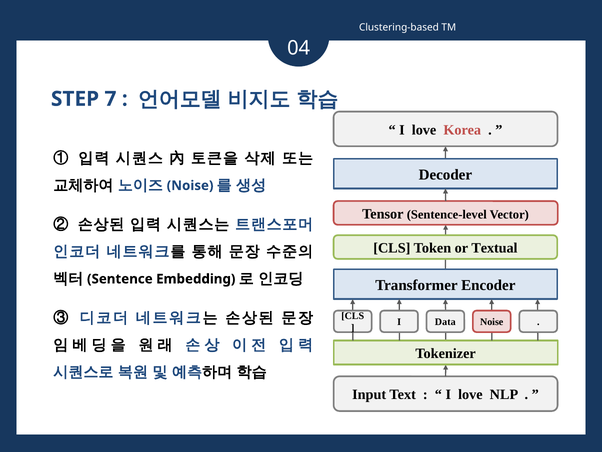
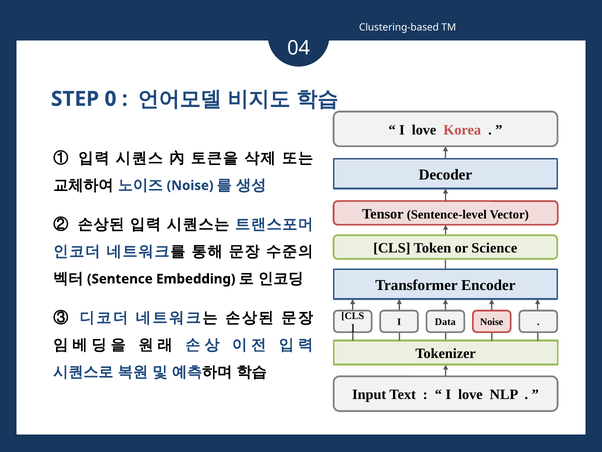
7: 7 -> 0 (110, 99)
Textual: Textual -> Science (494, 248)
